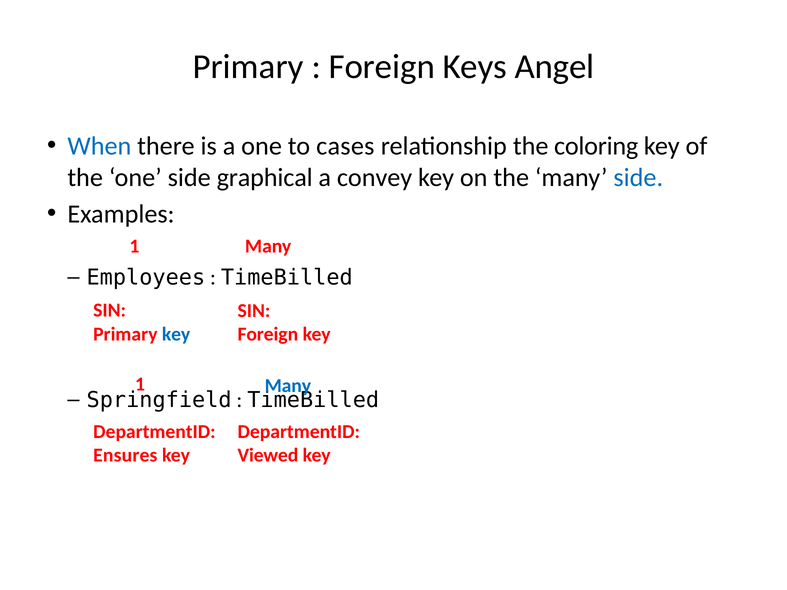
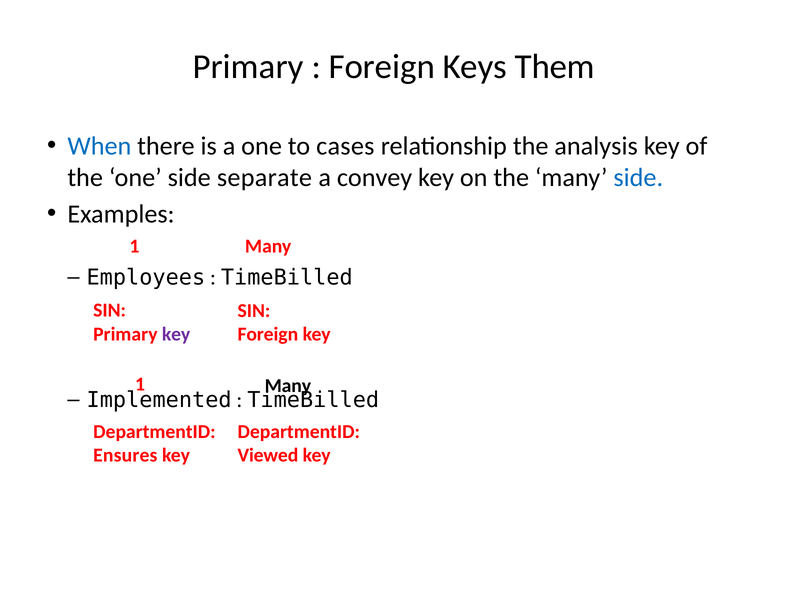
Angel: Angel -> Them (555, 67)
coloring: coloring -> analysis (596, 146)
graphical: graphical -> separate (264, 178)
key colour: blue -> purple (176, 334)
Many colour: blue -> black (288, 386)
Springfield: Springfield -> Implemented (159, 400)
